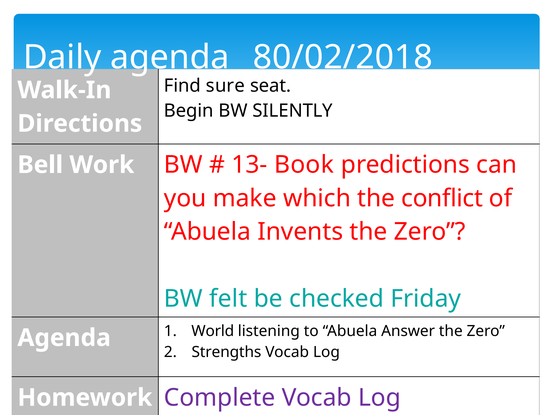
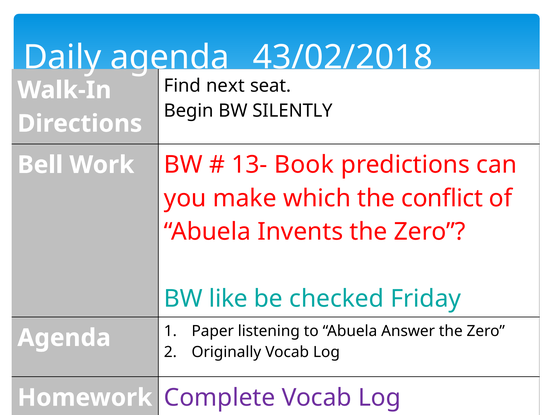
80/02/2018: 80/02/2018 -> 43/02/2018 (343, 57)
sure: sure -> next (225, 86)
felt: felt -> like (228, 299)
World: World -> Paper (213, 331)
Strengths: Strengths -> Originally (226, 352)
